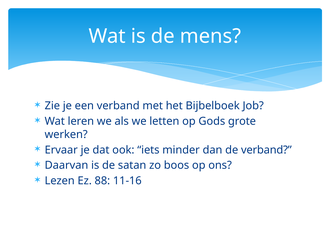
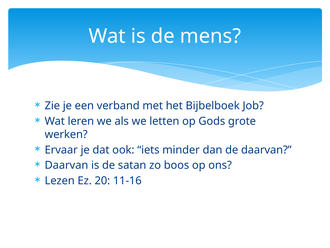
de verband: verband -> daarvan (266, 150)
88: 88 -> 20 (102, 180)
